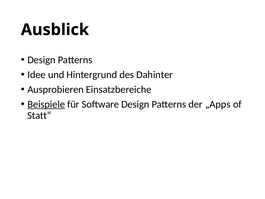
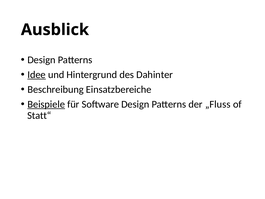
Idee underline: none -> present (37, 75)
Ausprobieren: Ausprobieren -> Beschreibung (56, 89)
„Apps: „Apps -> „Fluss (218, 104)
